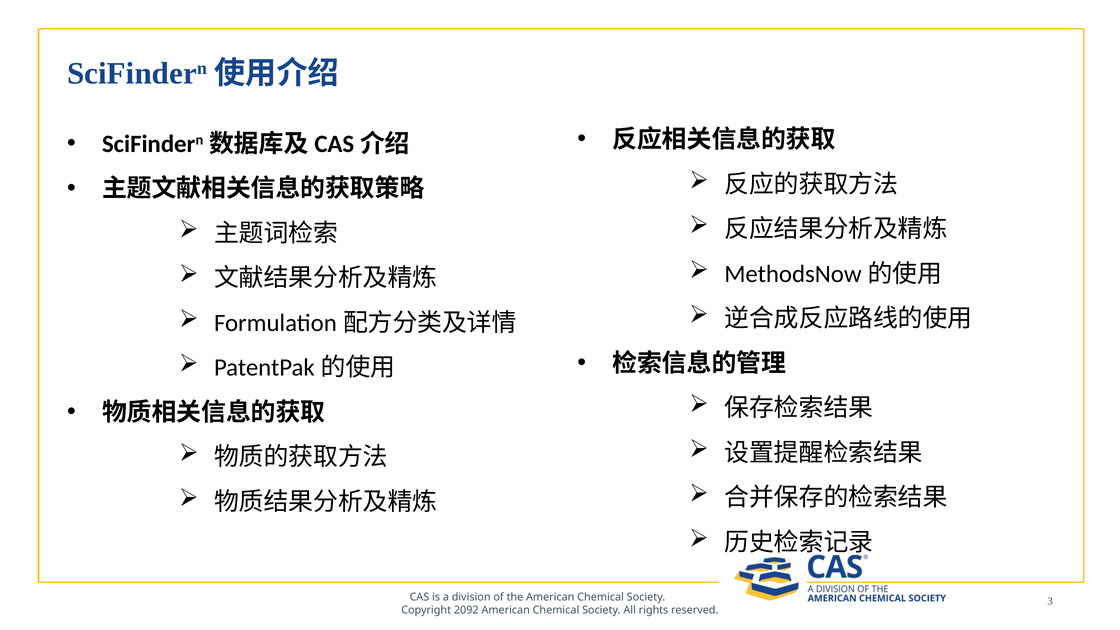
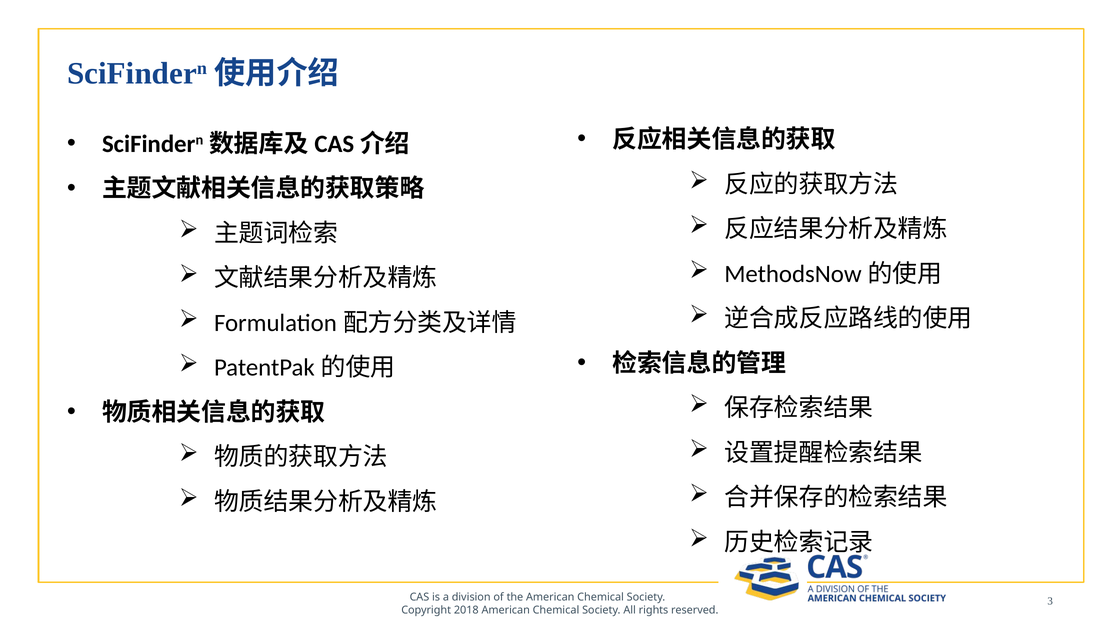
2092: 2092 -> 2018 (466, 610)
